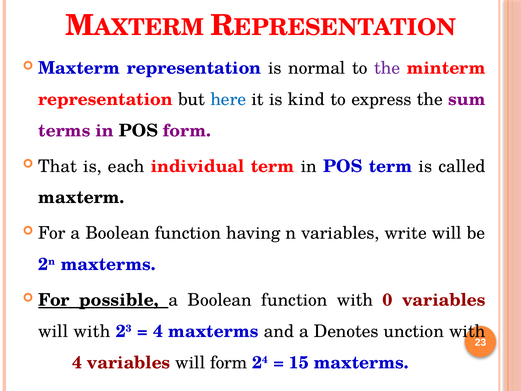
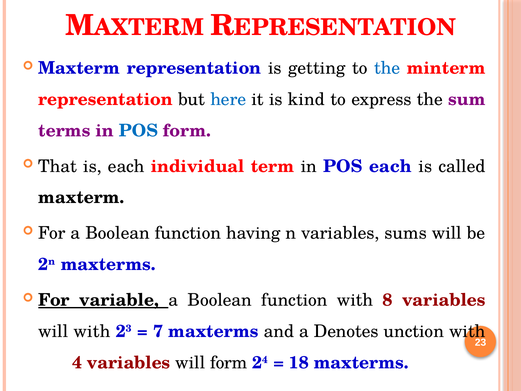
normal: normal -> getting (317, 68)
the colour: purple -> blue (387, 68)
POS colour: black -> blue (138, 131)
POS term: term -> each (390, 166)
write: write -> sums (406, 233)
possible: possible -> variable (119, 300)
0: 0 -> 8 (388, 300)
4: 4 -> 7 (158, 331)
15: 15 -> 18 (299, 362)
